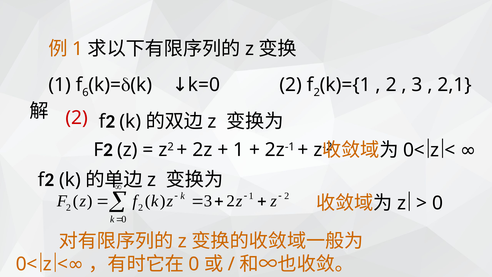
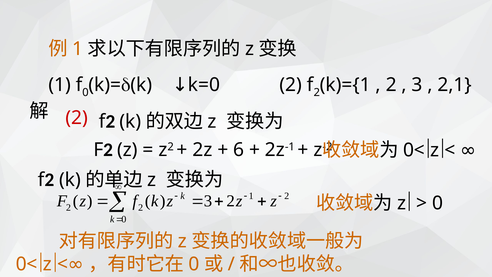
6: 6 -> 0 (85, 92)
1: 1 -> 6 (239, 150)
